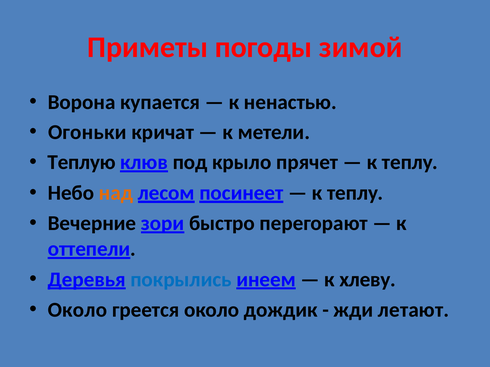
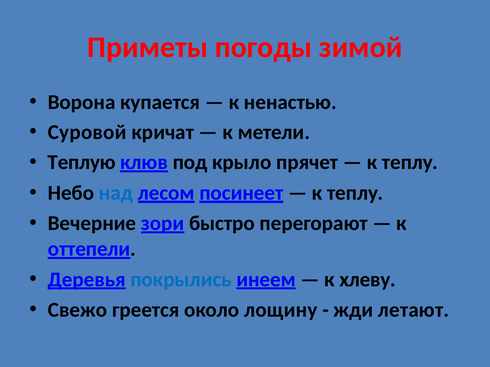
Огоньки: Огоньки -> Суровой (87, 132)
над colour: orange -> blue (116, 193)
Около: Около -> Свежо (77, 310)
дождик: дождик -> лощину (281, 310)
